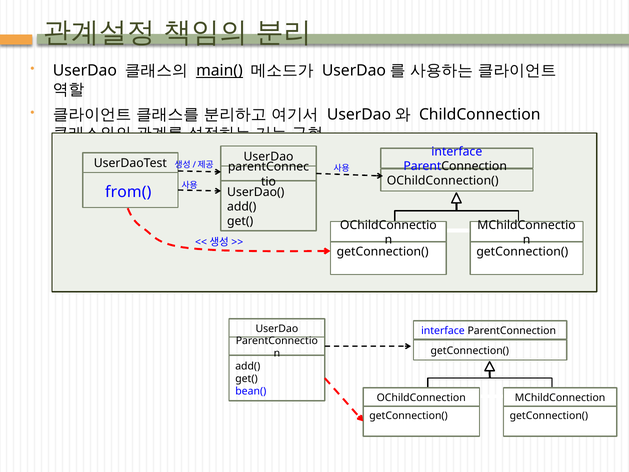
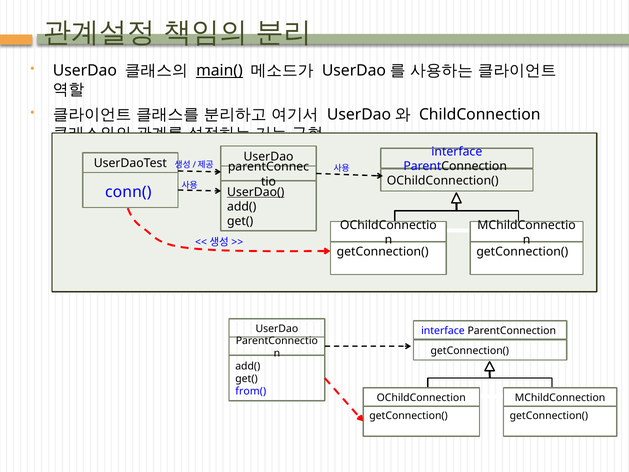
from(: from( -> conn( (128, 192)
UserDao( underline: none -> present (256, 192)
bean(: bean( -> from( (251, 391)
